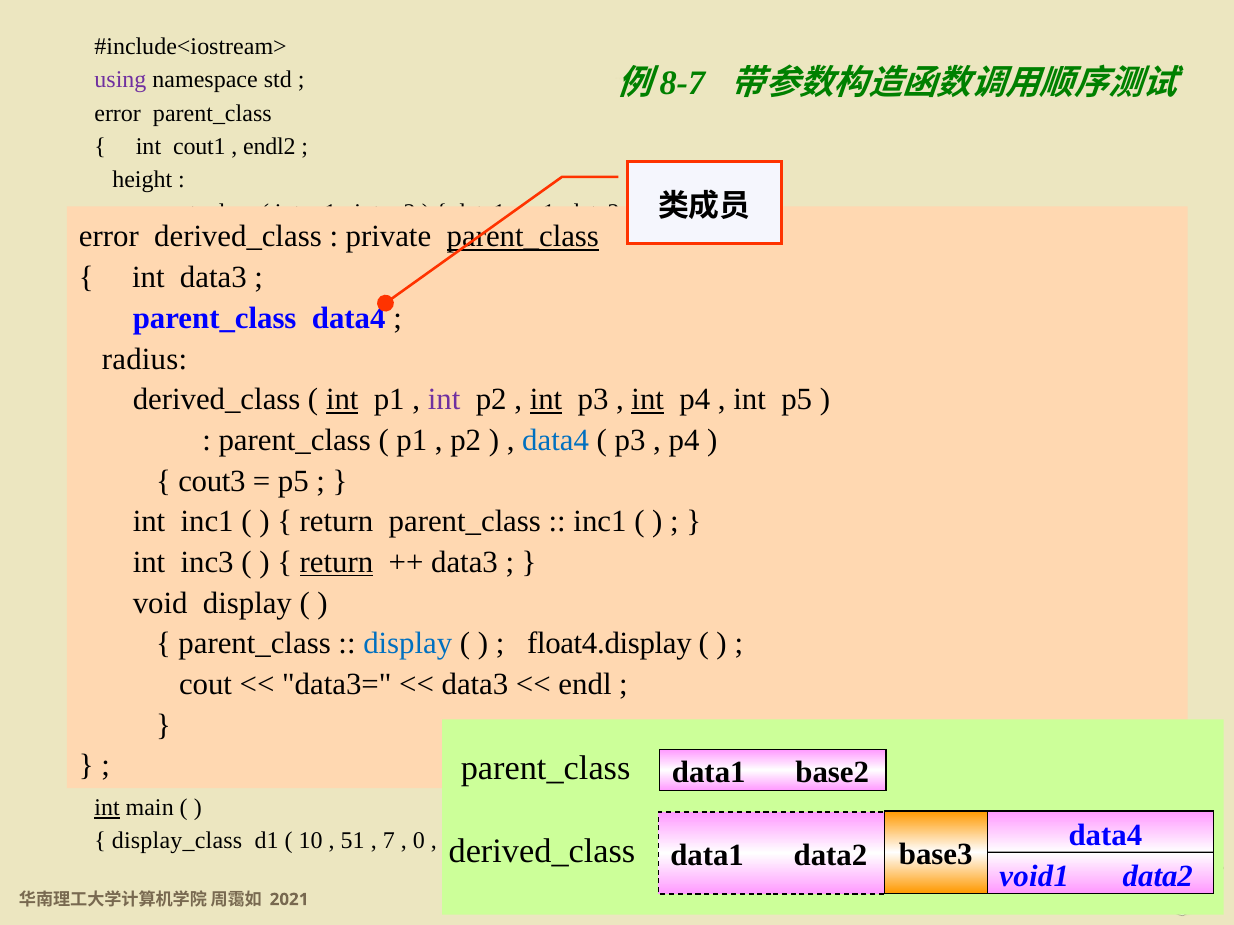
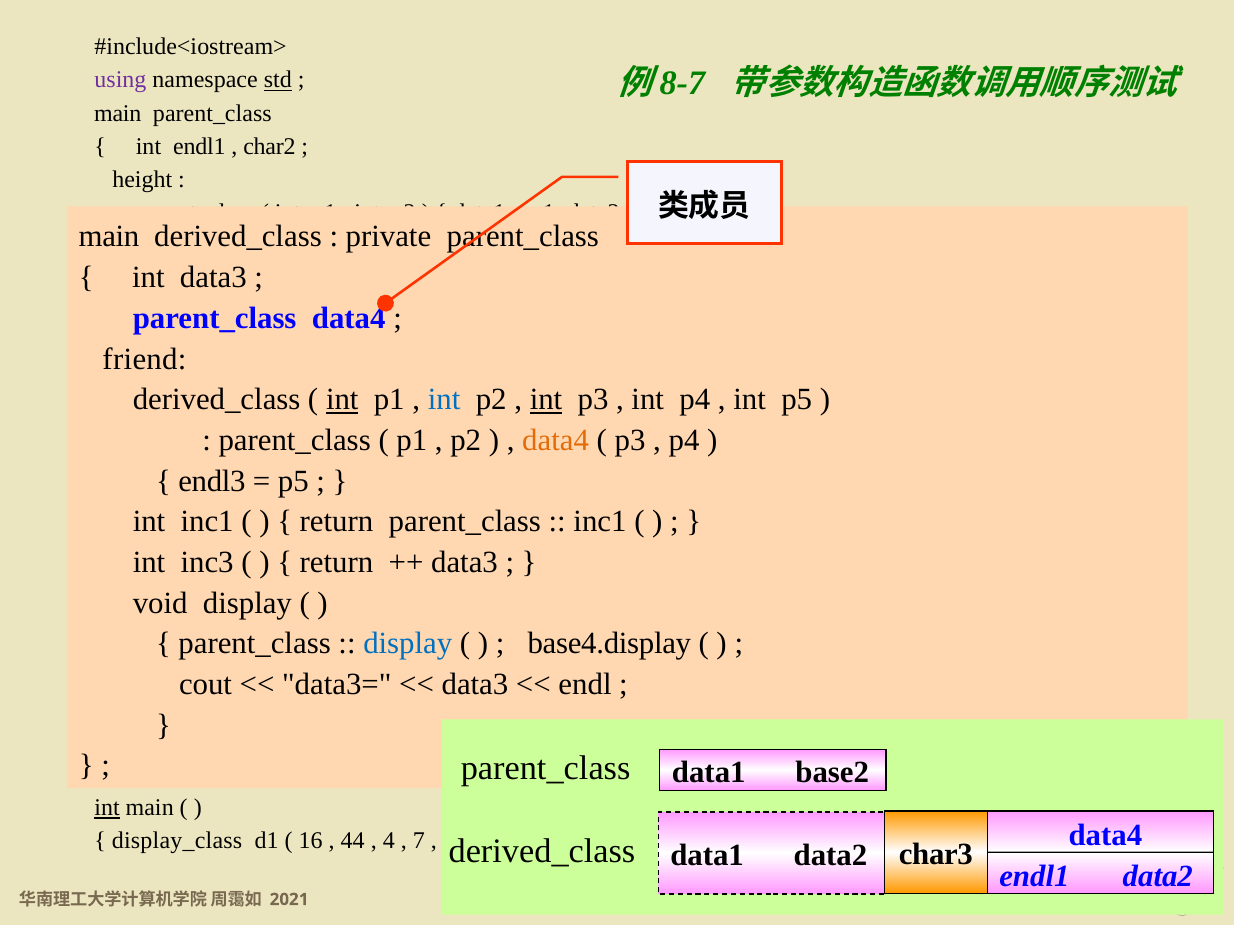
std underline: none -> present (278, 80)
error: error -> main (118, 113)
int cout1: cout1 -> endl1 (199, 146)
endl2: endl2 -> char2 (269, 146)
error: error -> main (109, 237)
parent_class underline: present -> none (523, 237)
radius: radius -> friend (144, 359)
int colour: purple -> blue (444, 400)
int underline: present -> none (648, 400)
data4 colour: blue -> orange (556, 440)
cout3: cout3 -> endl3 (212, 481)
return underline: present -> none (337, 563)
float4.display: float4.display -> base4.display (609, 644)
10: 10 -> 16 (311, 841)
51: 51 -> 44 (353, 841)
7: 7 -> 4 (389, 841)
0: 0 -> 7 (419, 841)
base3: base3 -> char3 (936, 855)
void1: void1 -> endl1 (1034, 877)
